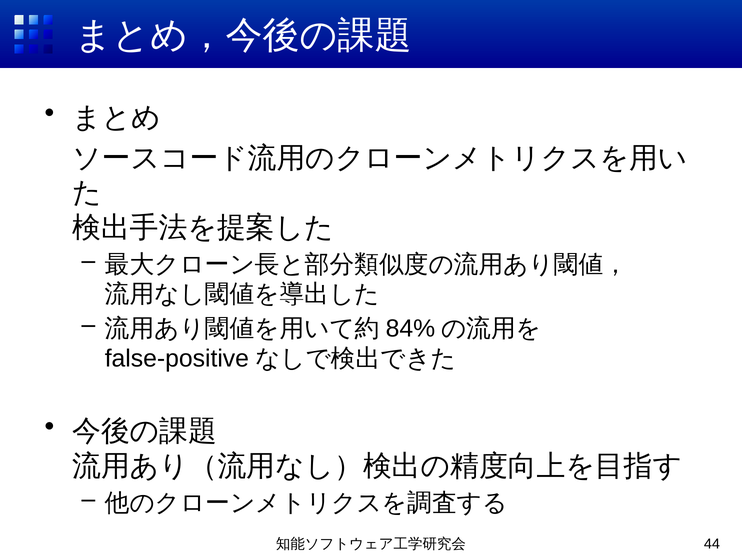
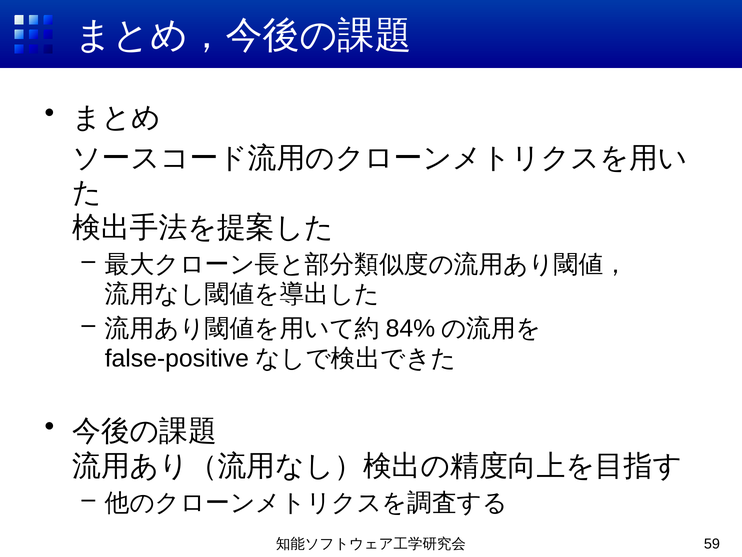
44: 44 -> 59 (712, 543)
